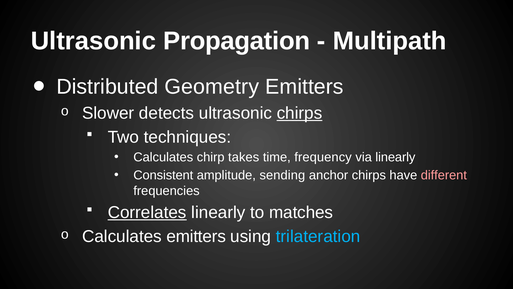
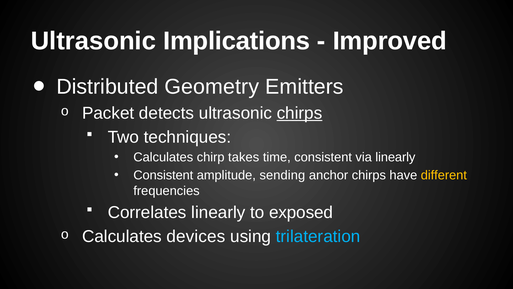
Propagation: Propagation -> Implications (237, 41)
Multipath: Multipath -> Improved (390, 41)
Slower: Slower -> Packet (108, 113)
time frequency: frequency -> consistent (323, 157)
different colour: pink -> yellow (444, 175)
Correlates underline: present -> none (147, 212)
matches: matches -> exposed (301, 212)
Calculates emitters: emitters -> devices (196, 236)
